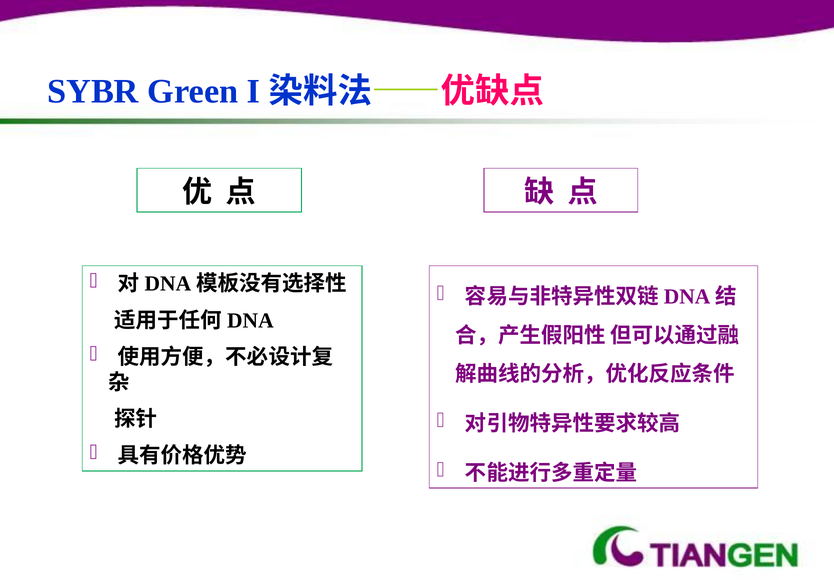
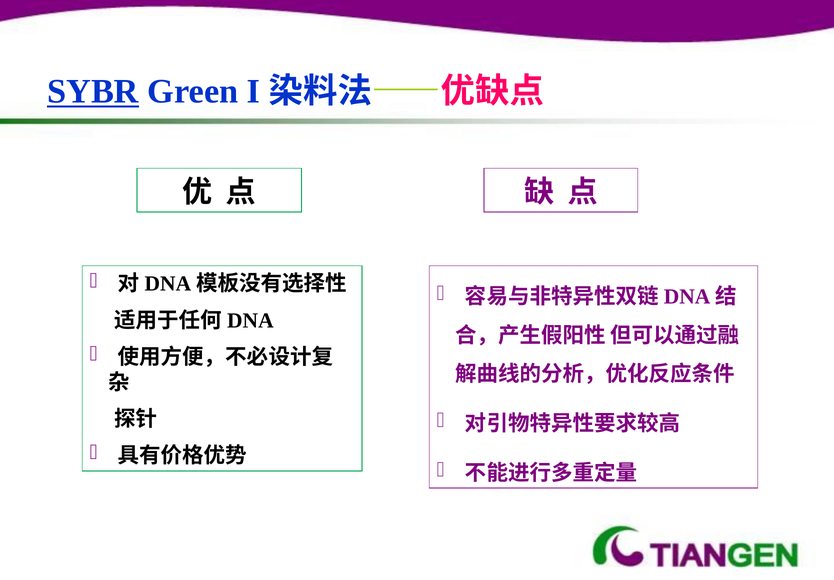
SYBR underline: none -> present (93, 92)
